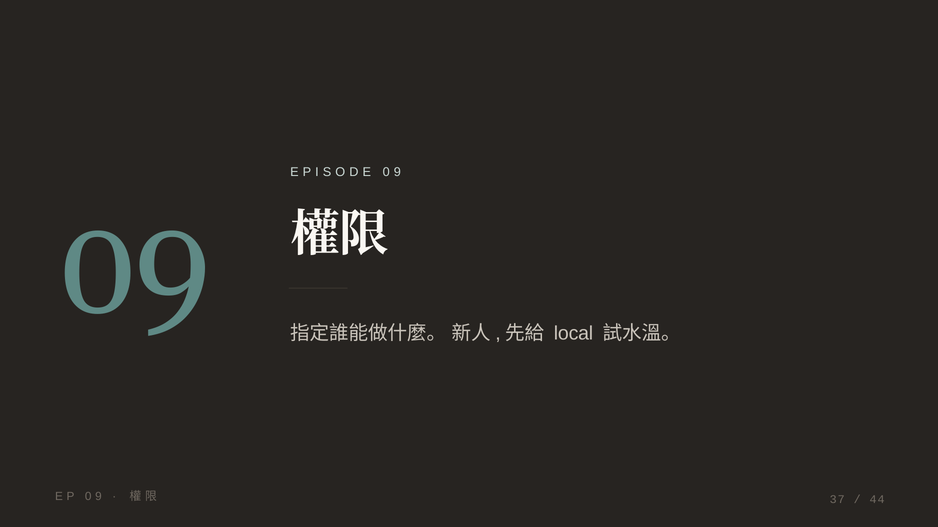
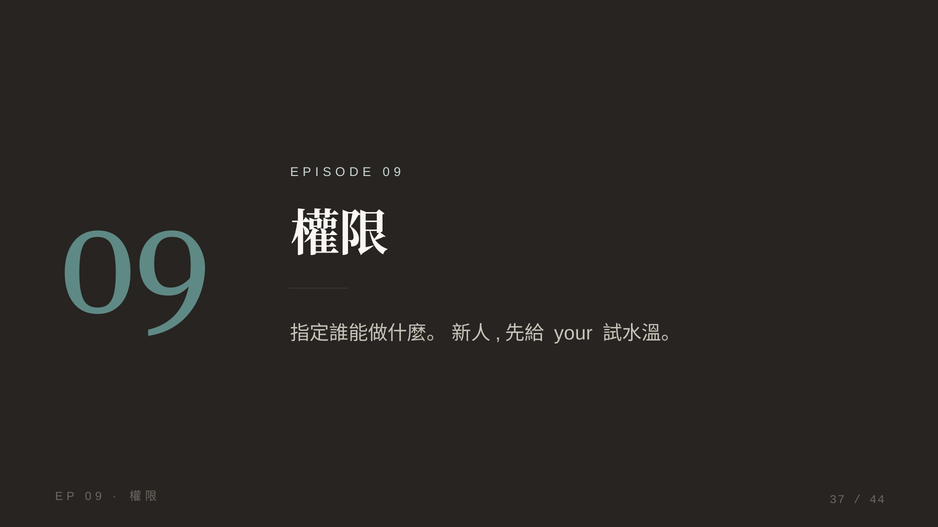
local: local -> your (573, 334)
